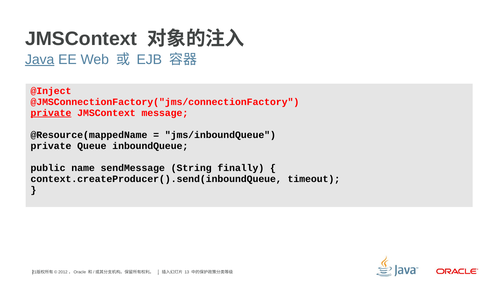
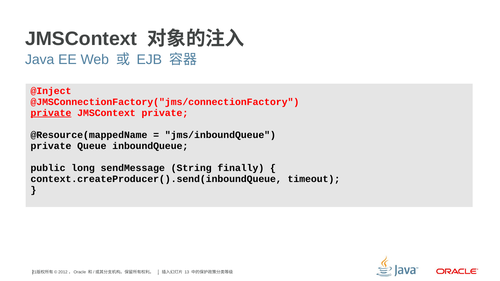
Java underline: present -> none (40, 60)
JMSContext message: message -> private (165, 113)
name: name -> long (83, 168)
